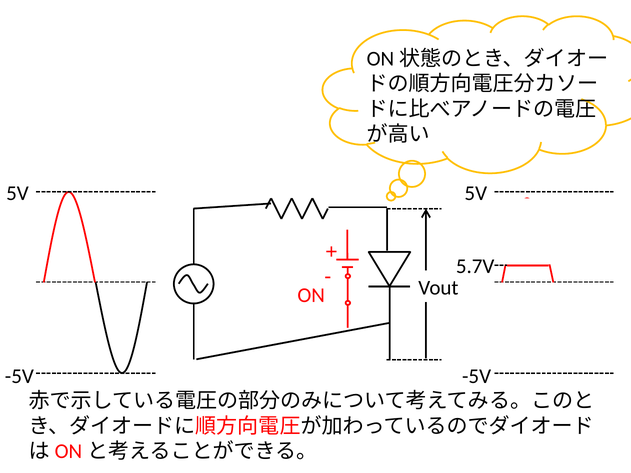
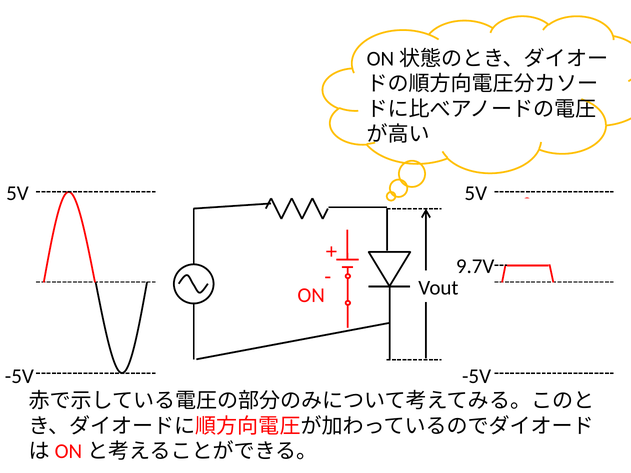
5.7V: 5.7V -> 9.7V (475, 267)
